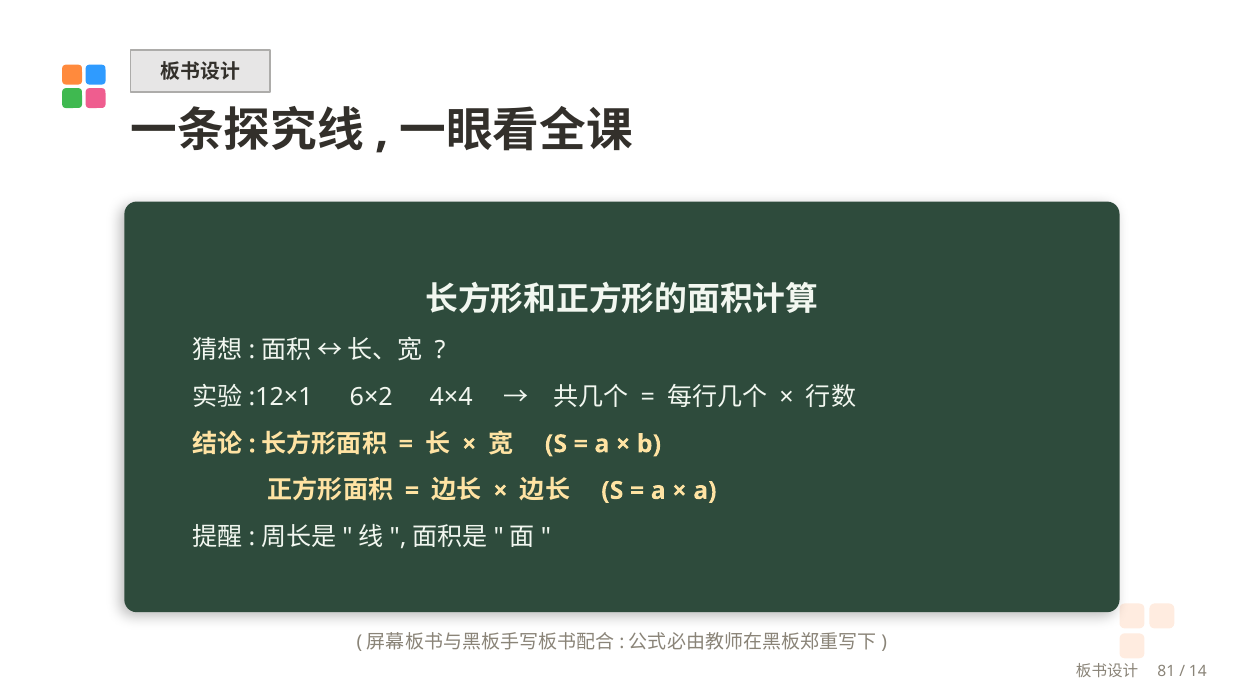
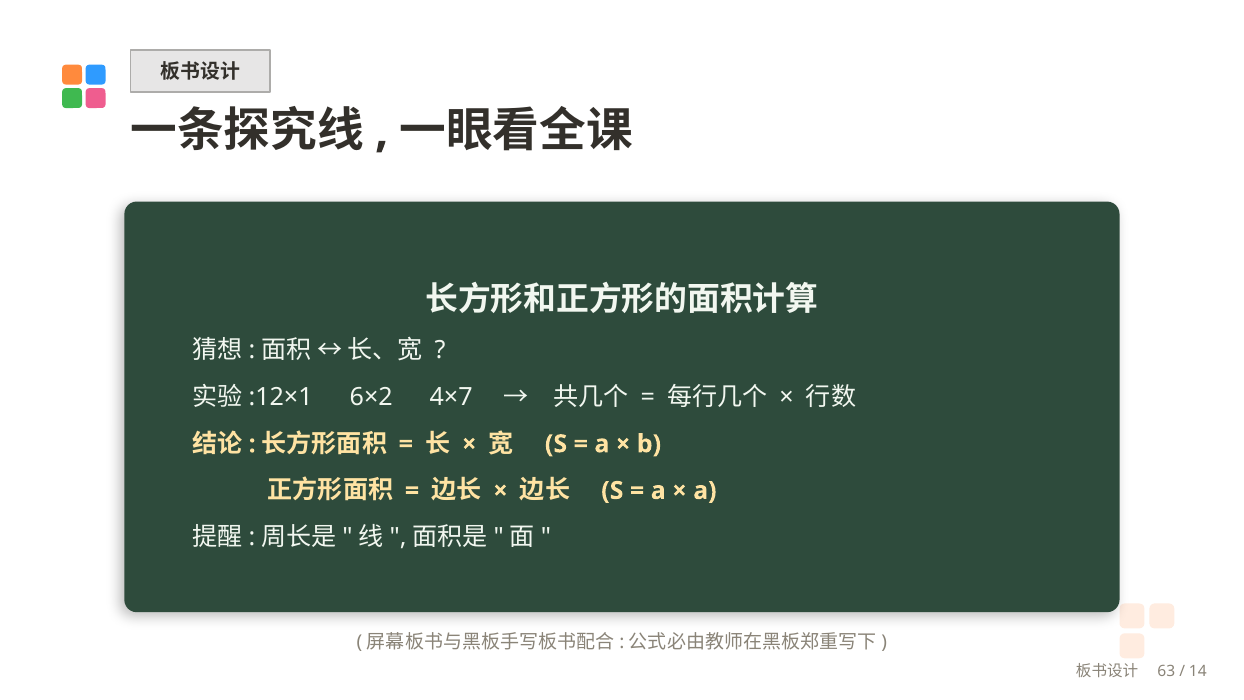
4×4: 4×4 -> 4×7 (451, 397)
81: 81 -> 63 (1166, 672)
